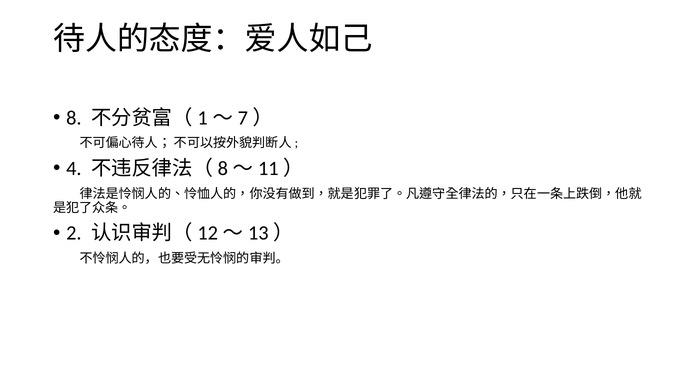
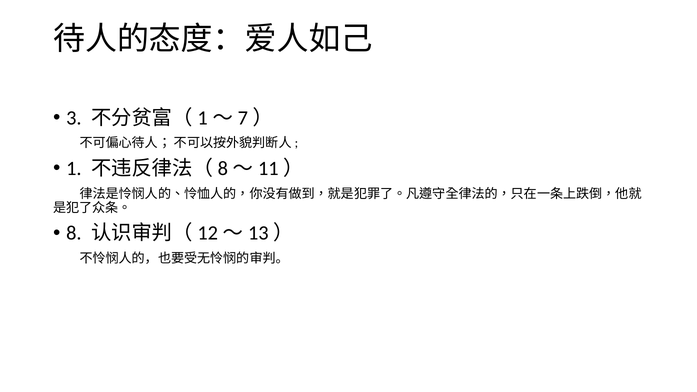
8: 8 -> 3 (74, 118)
4: 4 -> 1 (74, 168)
2: 2 -> 8 (74, 233)
